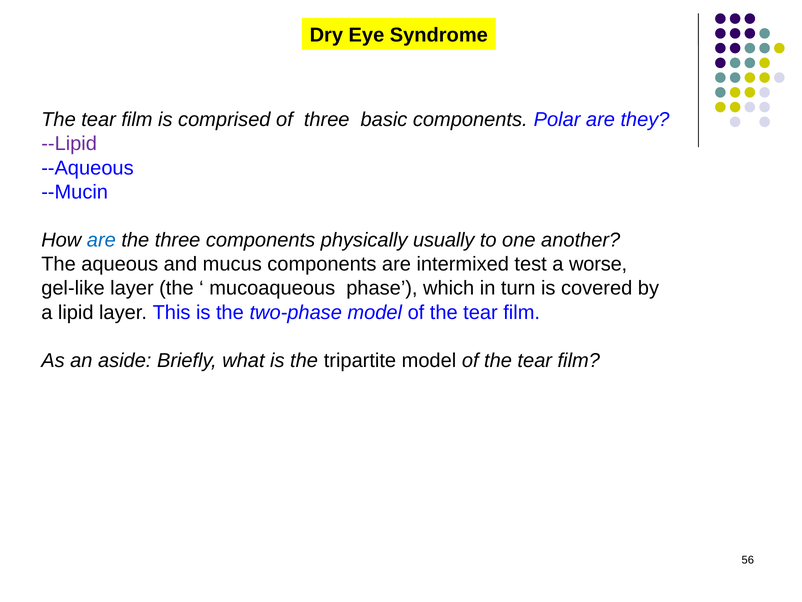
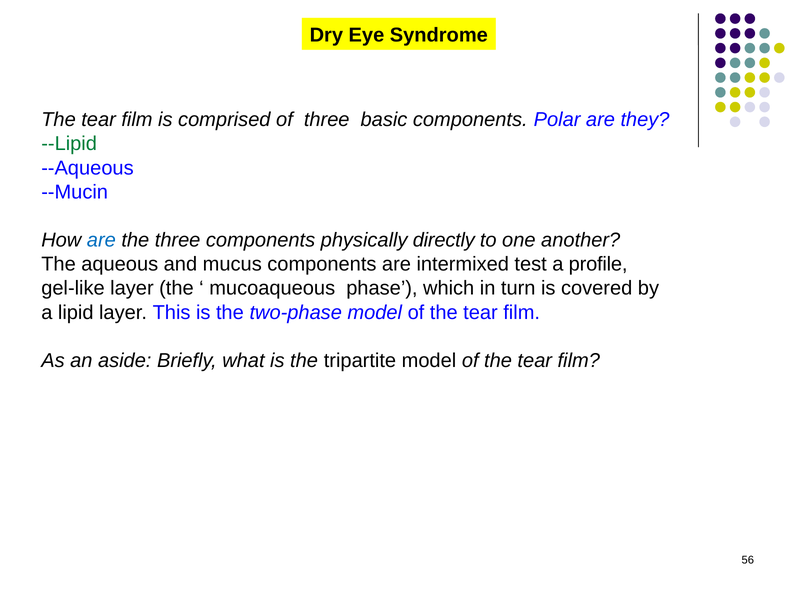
--Lipid colour: purple -> green (69, 144)
usually: usually -> directly (444, 240)
worse: worse -> profile (598, 264)
